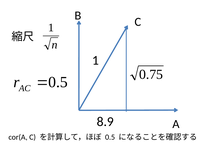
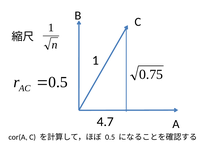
8.9: 8.9 -> 4.7 (105, 122)
